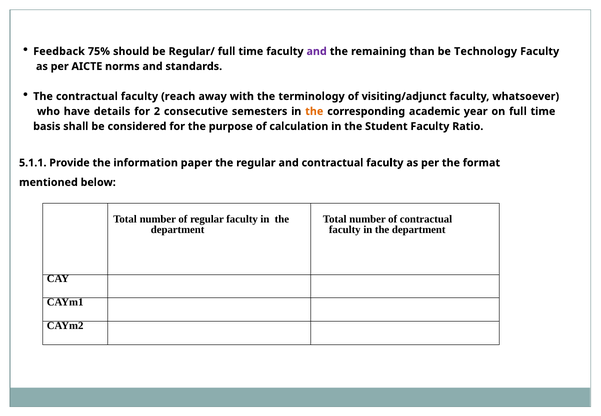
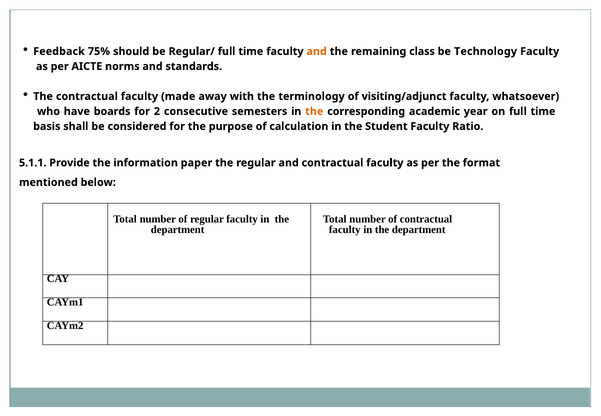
and colour: purple -> orange (317, 51)
than: than -> class (422, 51)
reach: reach -> made (178, 96)
details: details -> boards (112, 111)
